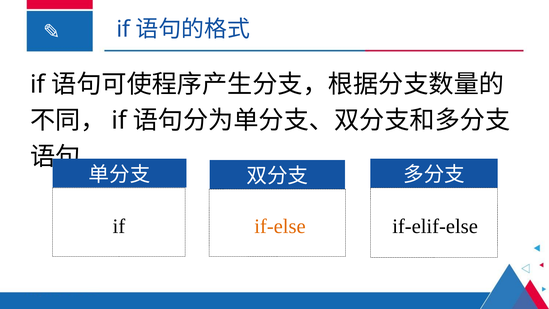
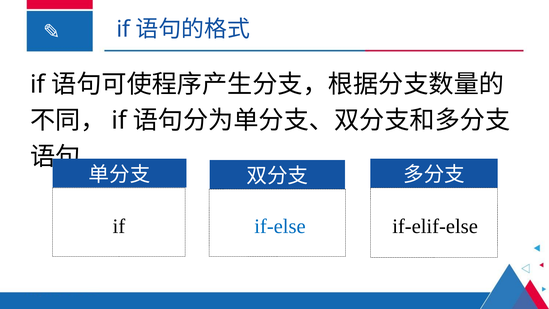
if-else colour: orange -> blue (280, 226)
